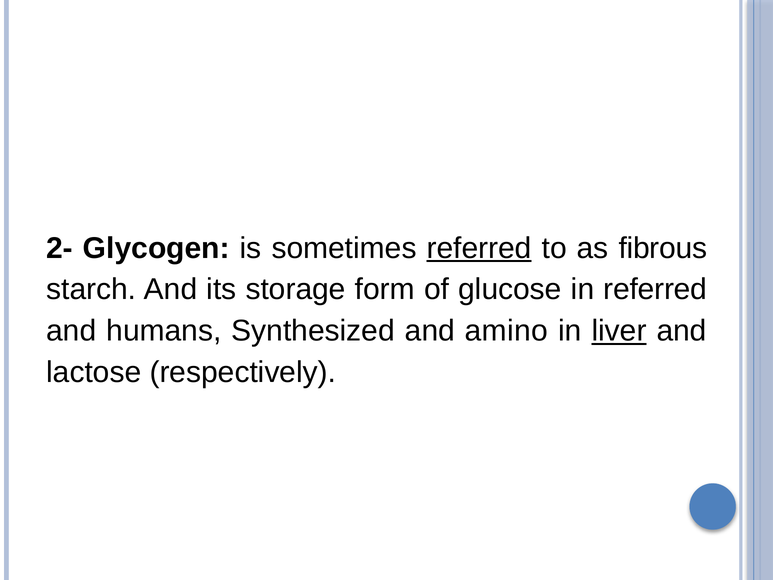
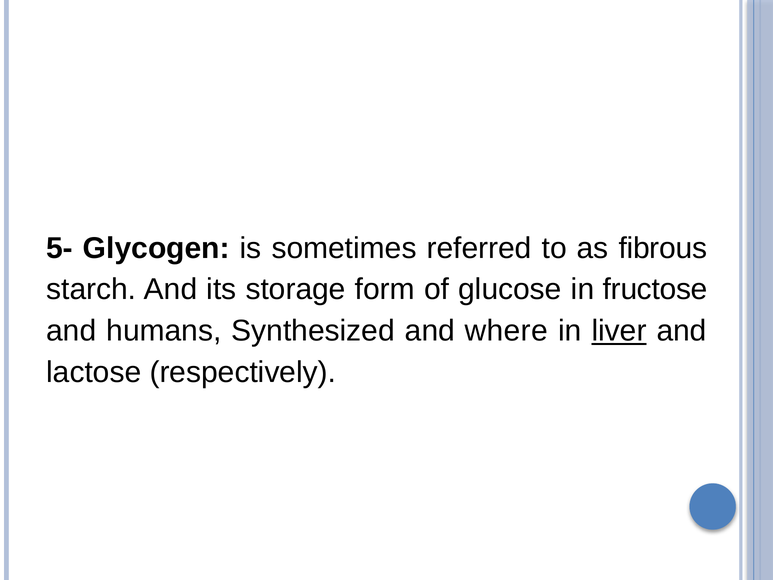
2-: 2- -> 5- (60, 248)
referred underline: present -> none (479, 248)
in referred: referred -> fructose (655, 289)
amino: amino -> where (506, 331)
